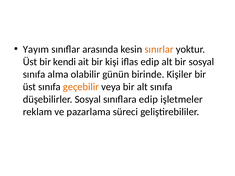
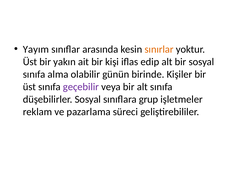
kendi: kendi -> yakın (65, 62)
geçebilir colour: orange -> purple (81, 87)
sınıflara edip: edip -> grup (149, 99)
